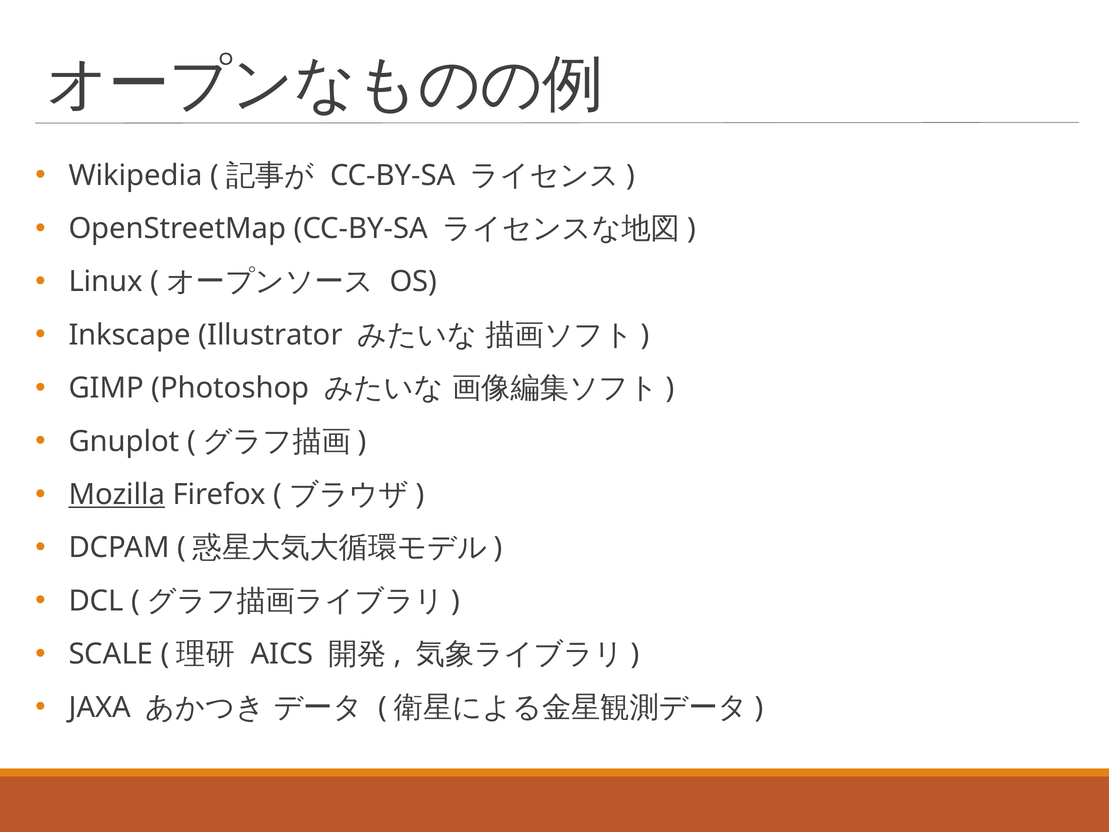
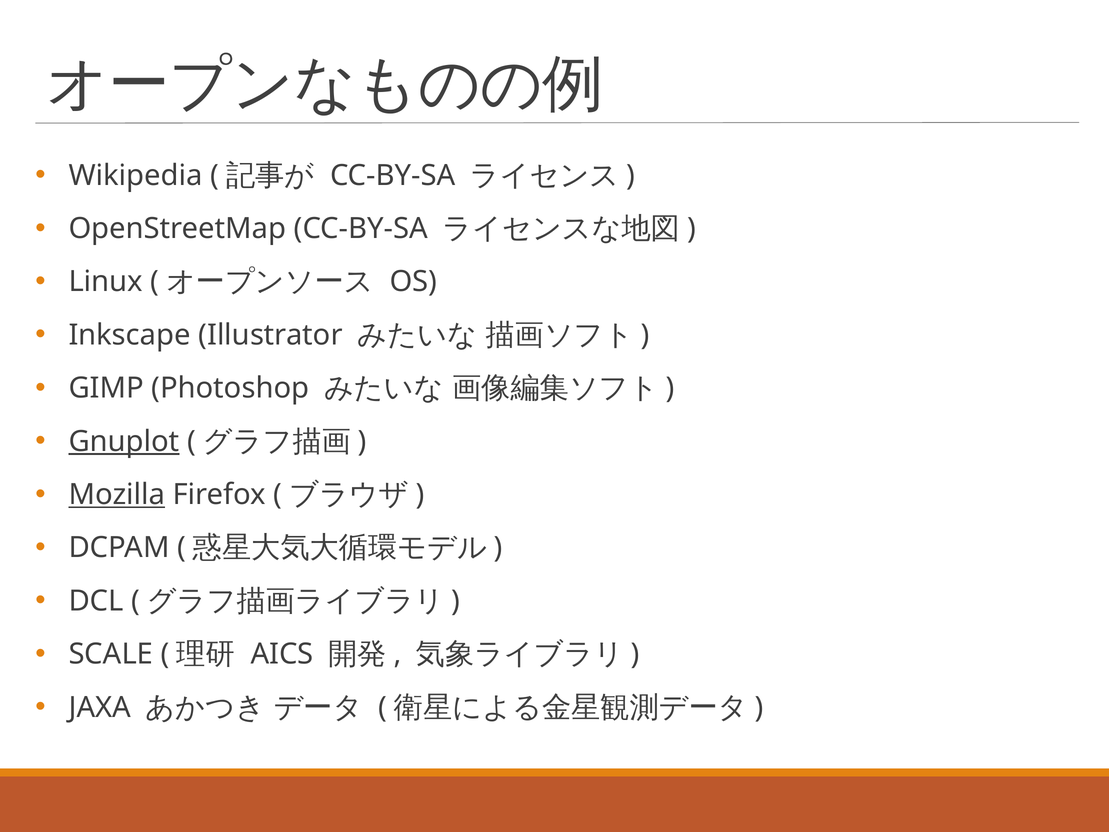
Gnuplot underline: none -> present (124, 441)
